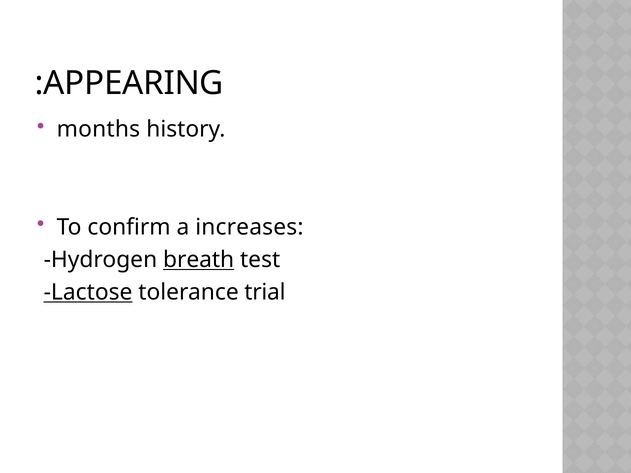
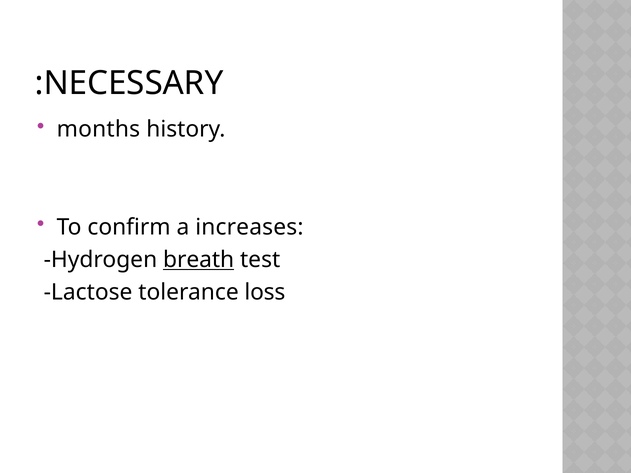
APPEARING: APPEARING -> NECESSARY (133, 83)
Lactose underline: present -> none (88, 292)
trial: trial -> loss (265, 292)
